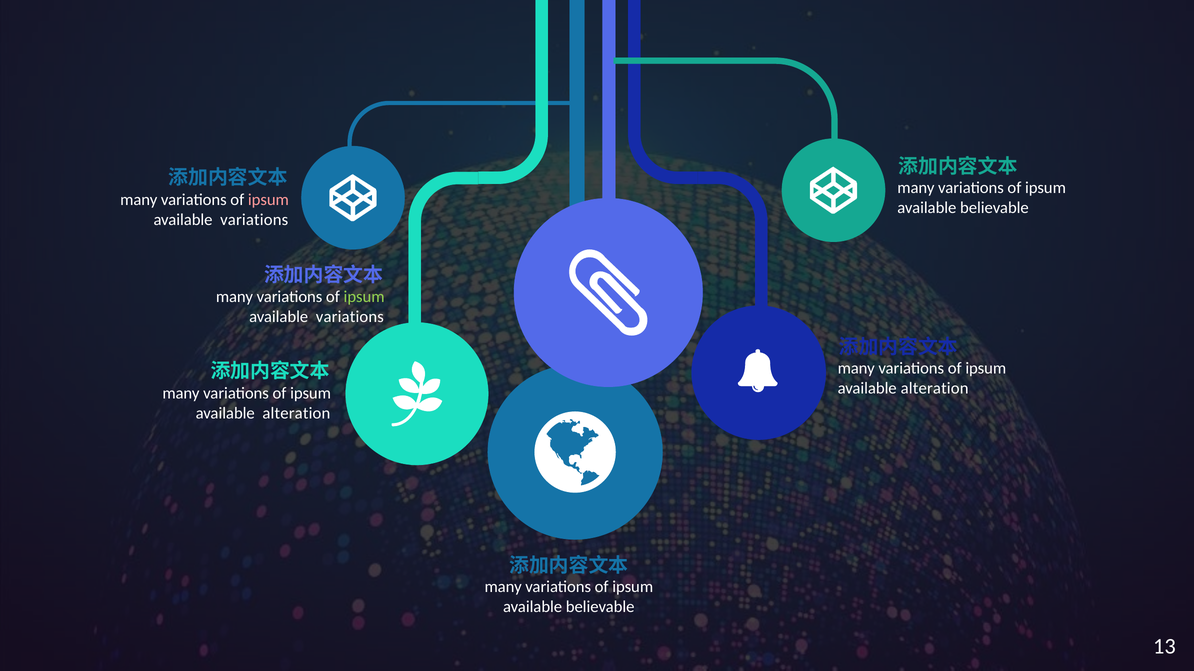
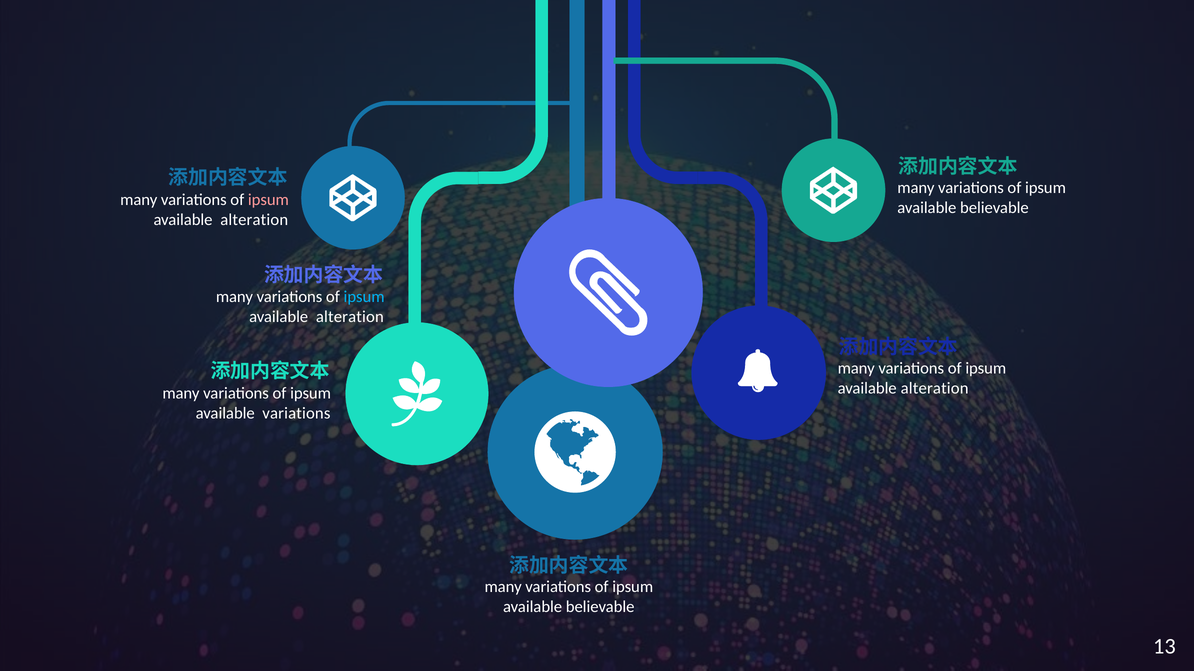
variations: variations -> alteration (254, 220)
ipsum colour: light green -> light blue (364, 297)
variations: variations -> alteration (350, 317)
alteration: alteration -> variations (296, 413)
